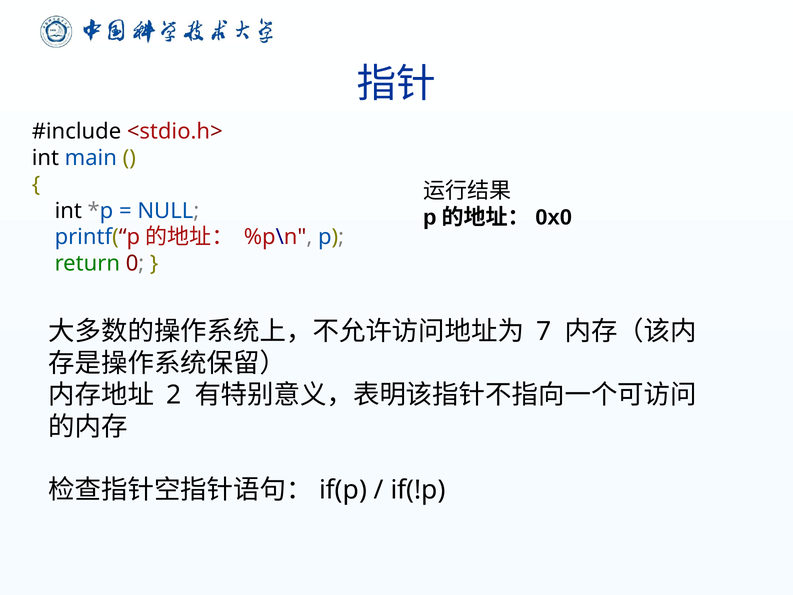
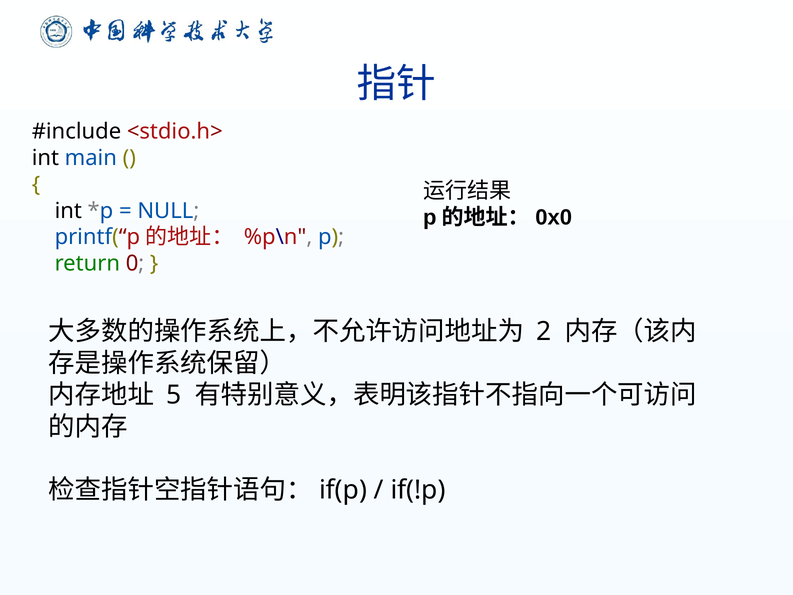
7: 7 -> 2 (544, 331)
2: 2 -> 5 (174, 395)
